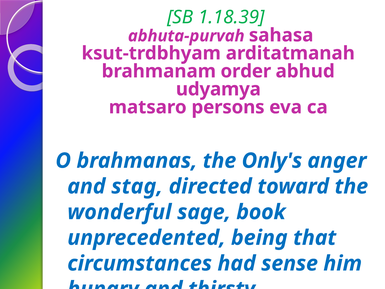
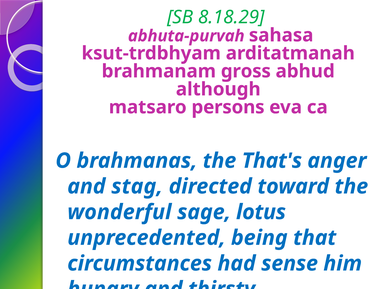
1.18.39: 1.18.39 -> 8.18.29 (231, 17)
order: order -> gross (246, 71)
udyamya: udyamya -> although (218, 89)
Only's: Only's -> That's (272, 161)
book: book -> lotus (261, 212)
